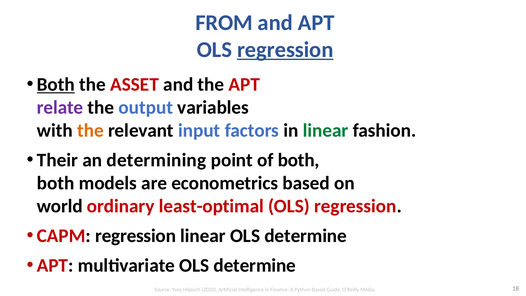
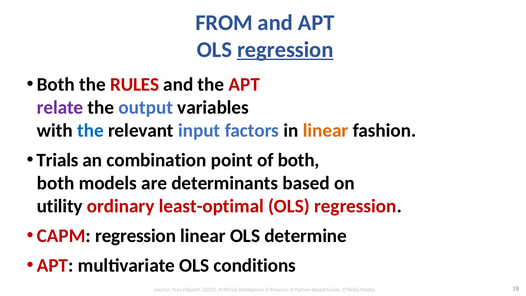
Both underline: present -> none (56, 84)
ASSET: ASSET -> RULES (135, 84)
the colour: orange -> blue (90, 131)
linear colour: green -> orange (325, 131)
Their: Their -> Trials (58, 160)
determining: determining -> combination (156, 160)
econometrics: econometrics -> determinants (225, 183)
world: world -> utility (60, 206)
multivariate OLS determine: determine -> conditions (255, 265)
